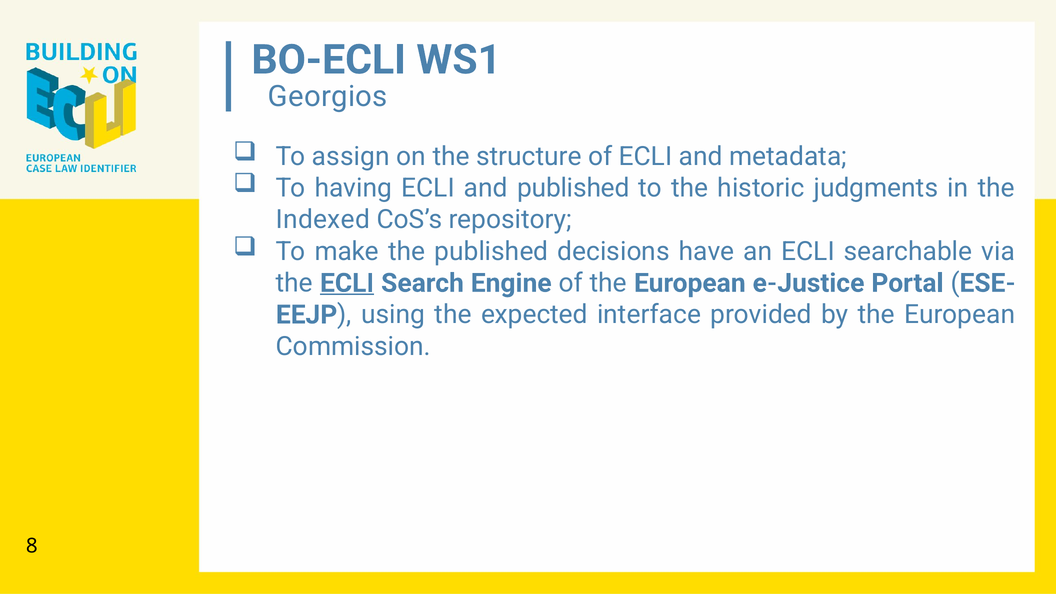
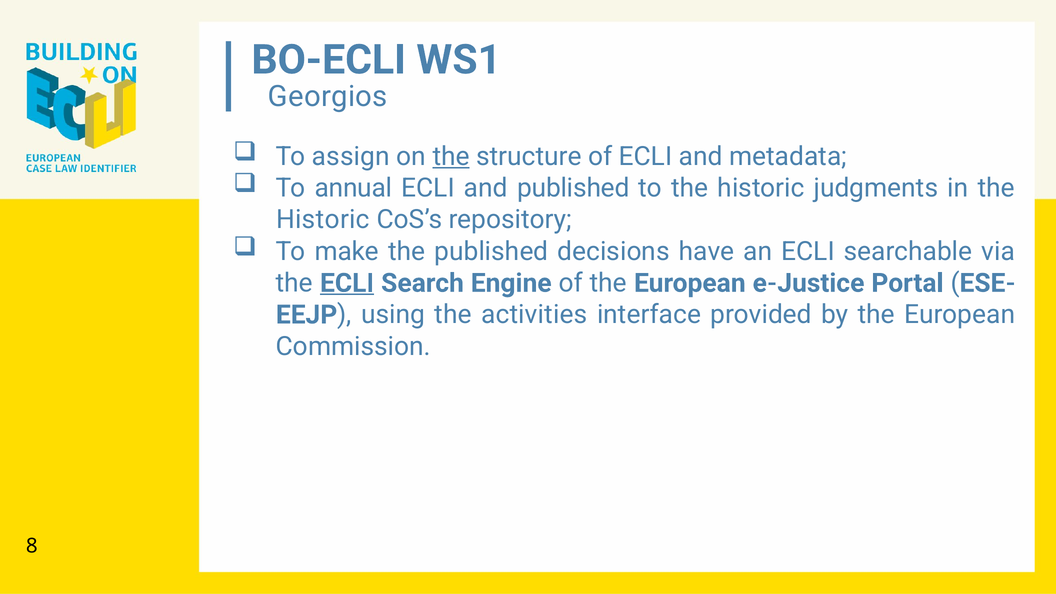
the underline: none -> present (451, 156)
having: having -> annual (353, 188)
Indexed: Indexed -> Historic (323, 220)
expected: expected -> activities (534, 315)
